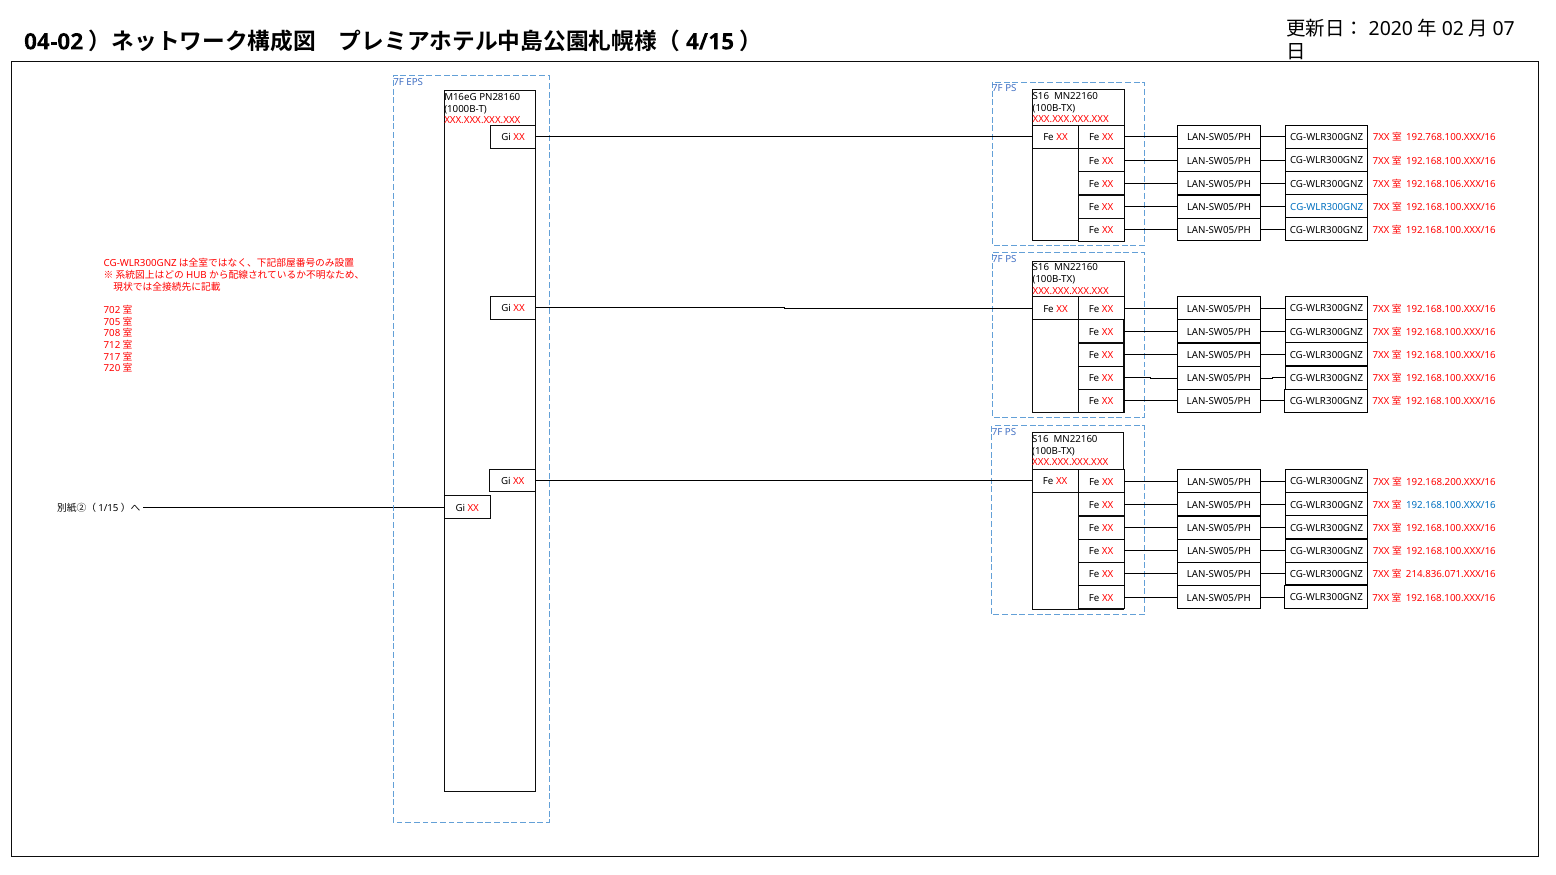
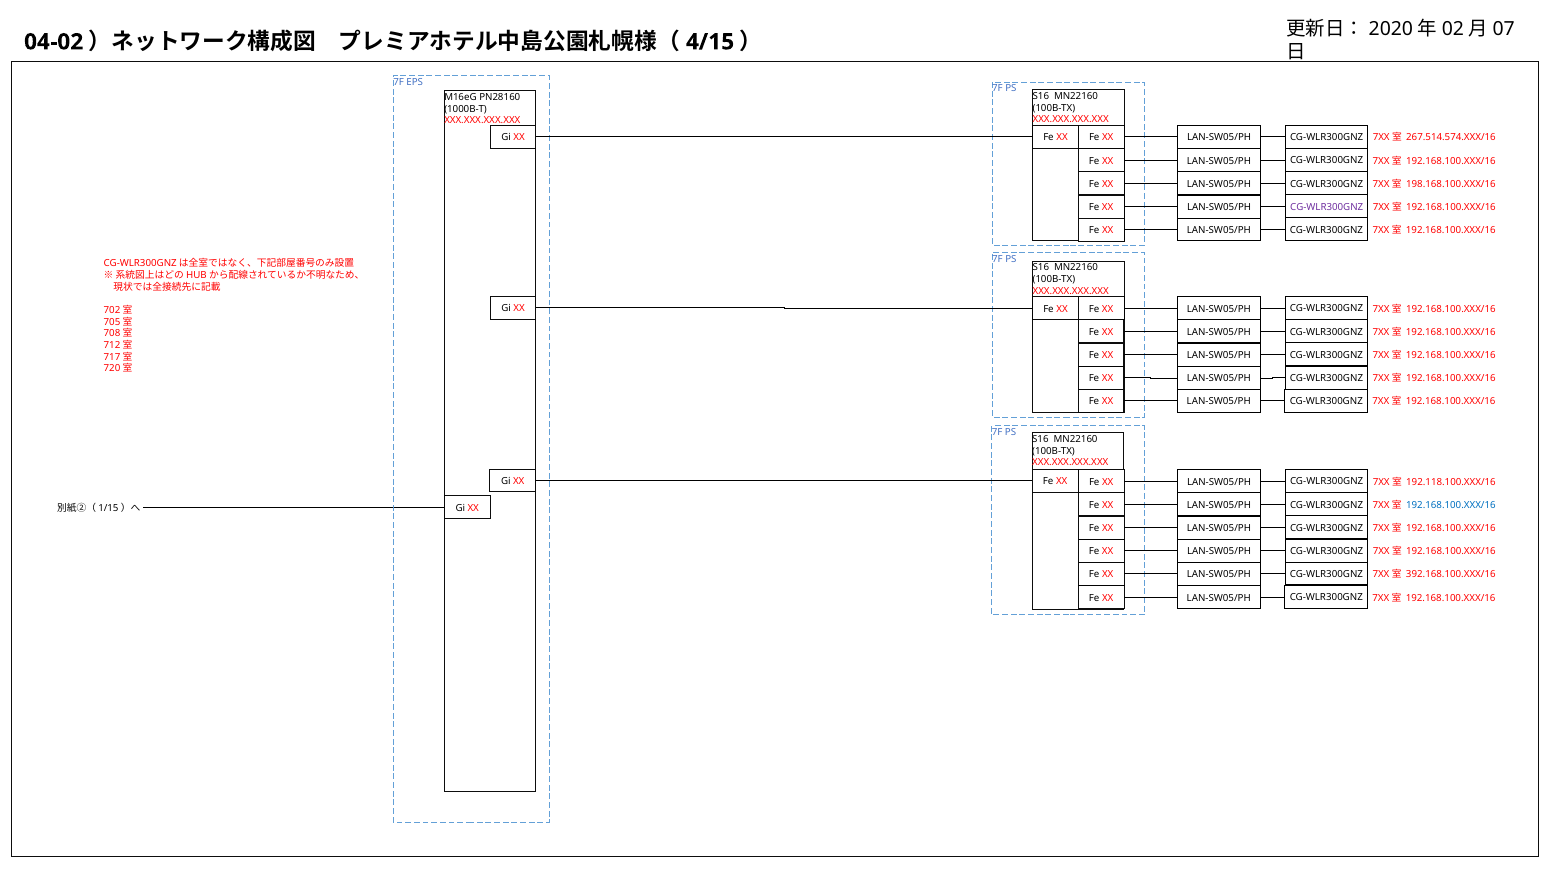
192.768.100.XXX/16: 192.768.100.XXX/16 -> 267.514.574.XXX/16 (1451, 138)
192.168.106.XXX/16: 192.168.106.XXX/16 -> 198.168.100.XXX/16 (1451, 184)
CG-WLR300GNZ colour: blue -> purple (1327, 207)
192.168.200.XXX/16: 192.168.200.XXX/16 -> 192.118.100.XXX/16 (1451, 482)
214.836.071.XXX/16: 214.836.071.XXX/16 -> 392.168.100.XXX/16 (1451, 575)
